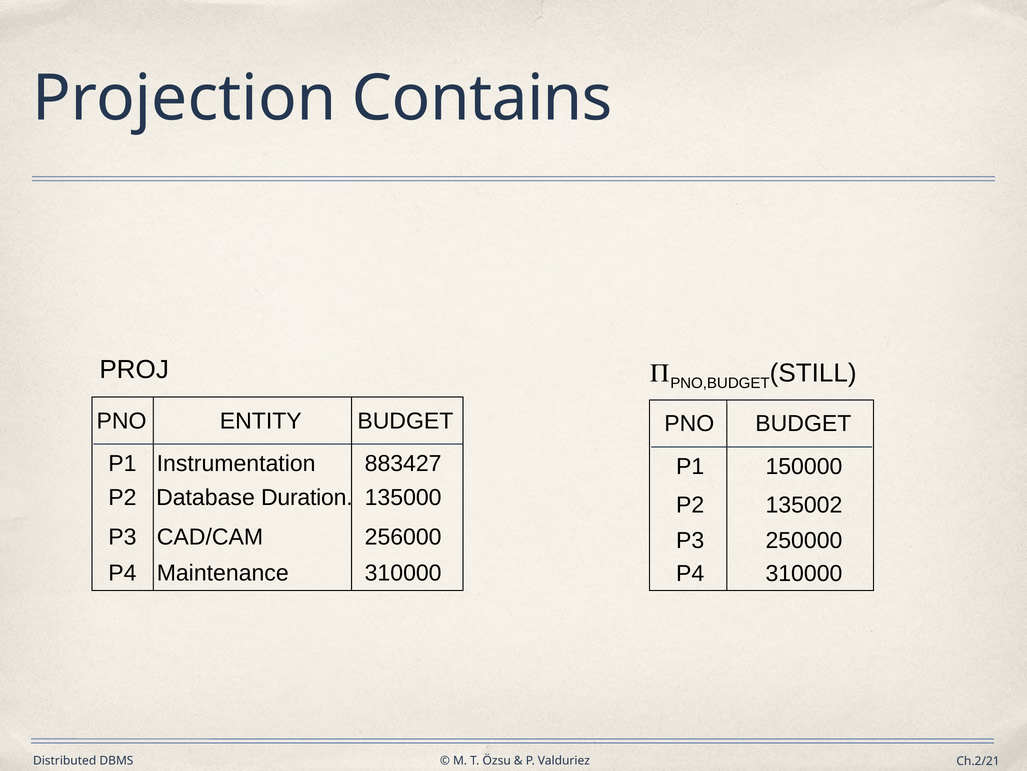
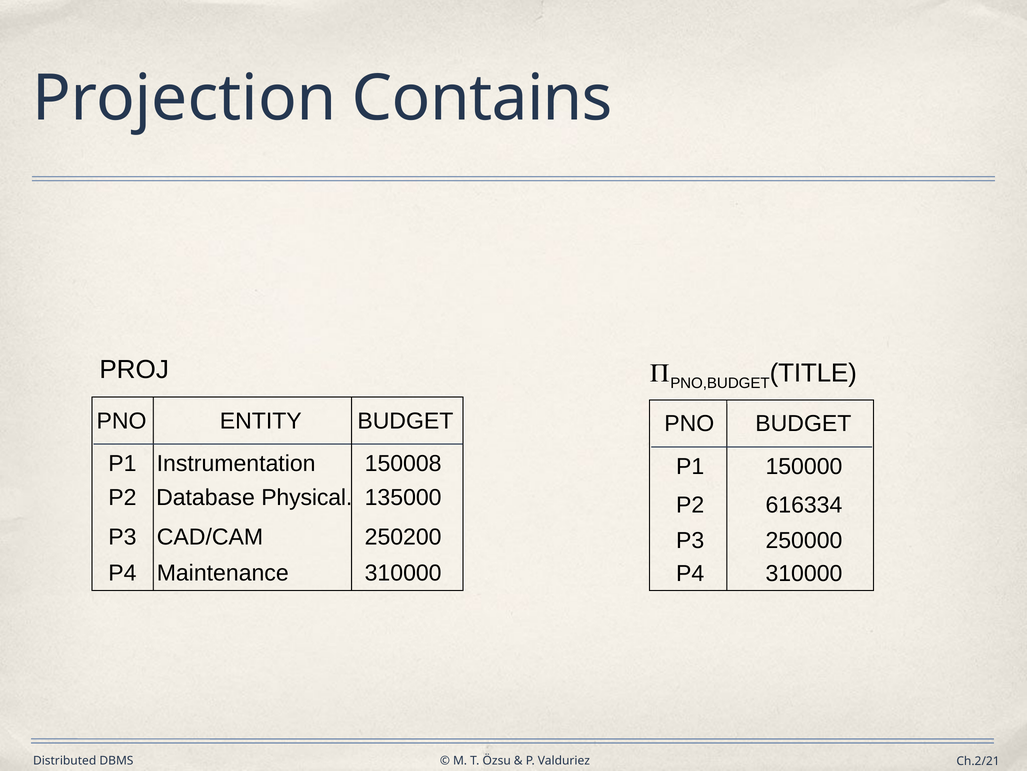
STILL: STILL -> TITLE (813, 373)
883427: 883427 -> 150008 (403, 463)
Duration: Duration -> Physical (307, 497)
135002: 135002 -> 616334 (804, 505)
256000: 256000 -> 250200 (403, 537)
